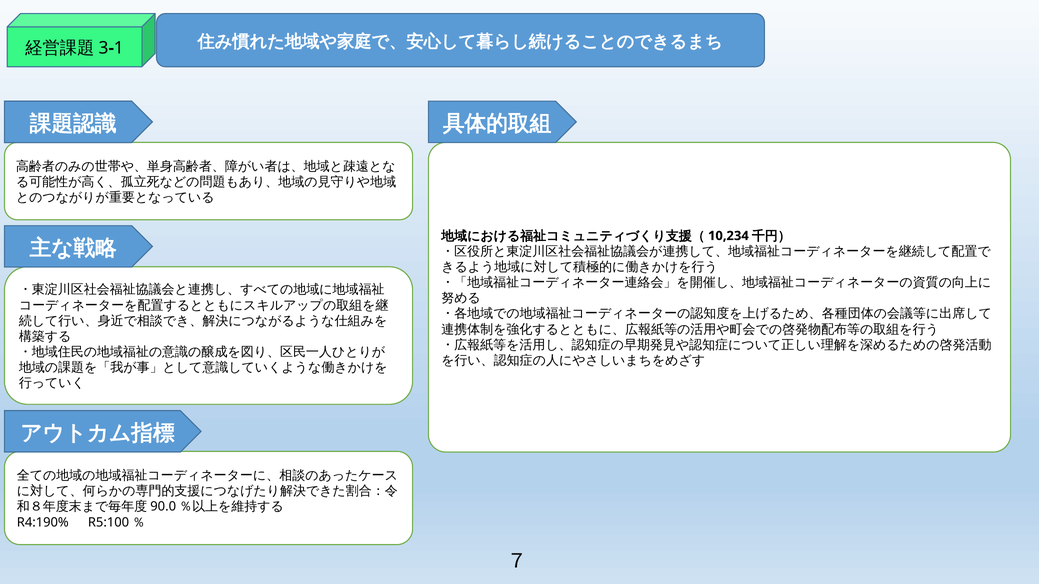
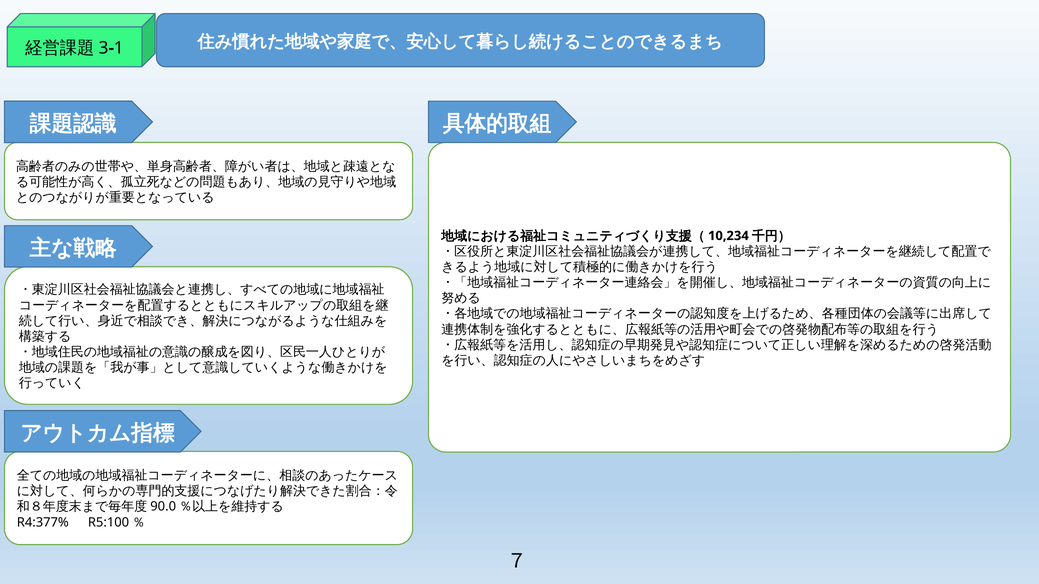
R4:190%: R4:190% -> R4:377% (43, 523)
